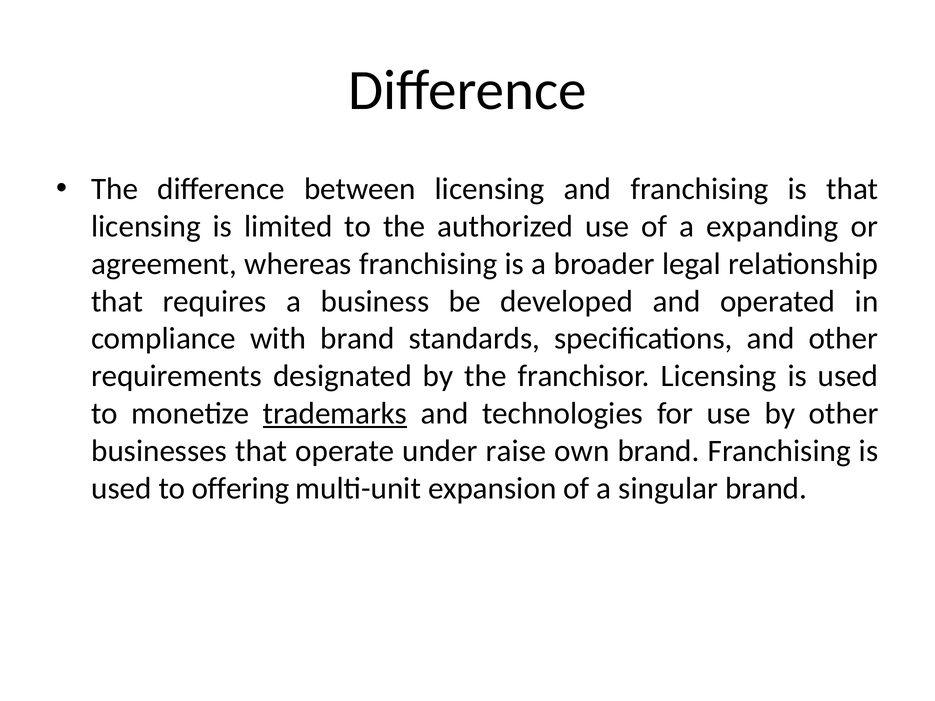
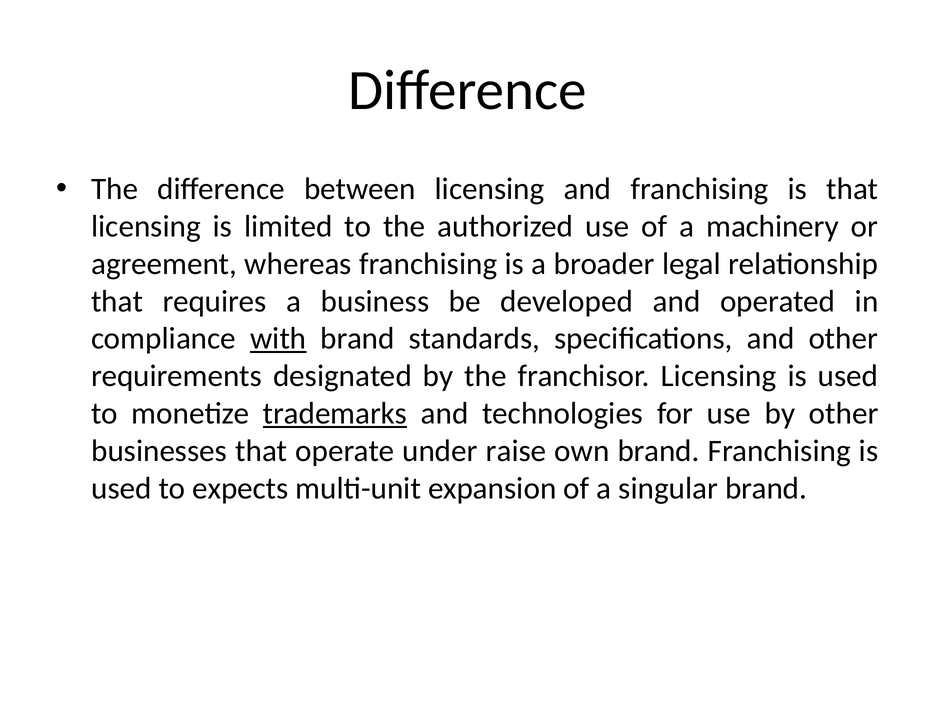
expanding: expanding -> machinery (773, 227)
with underline: none -> present (278, 339)
offering: offering -> expects (240, 488)
